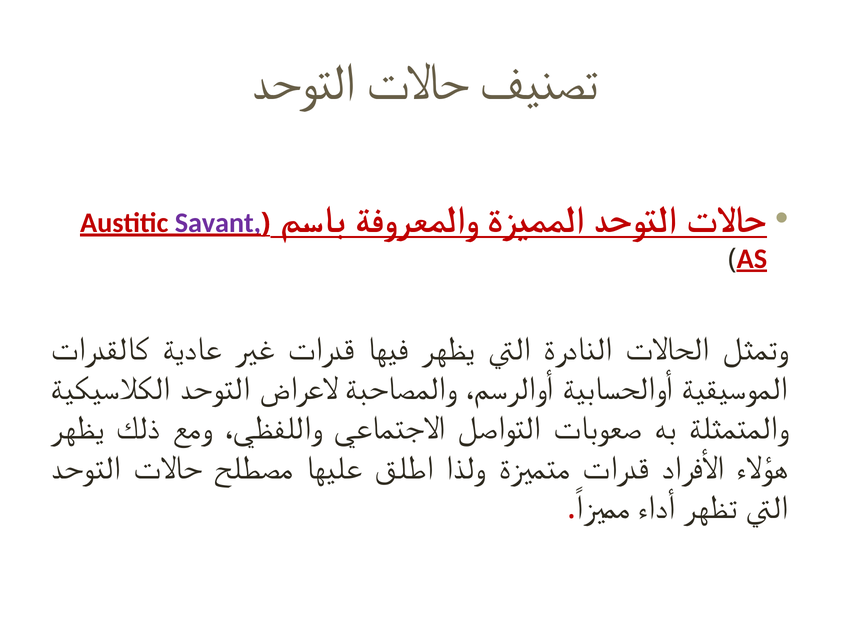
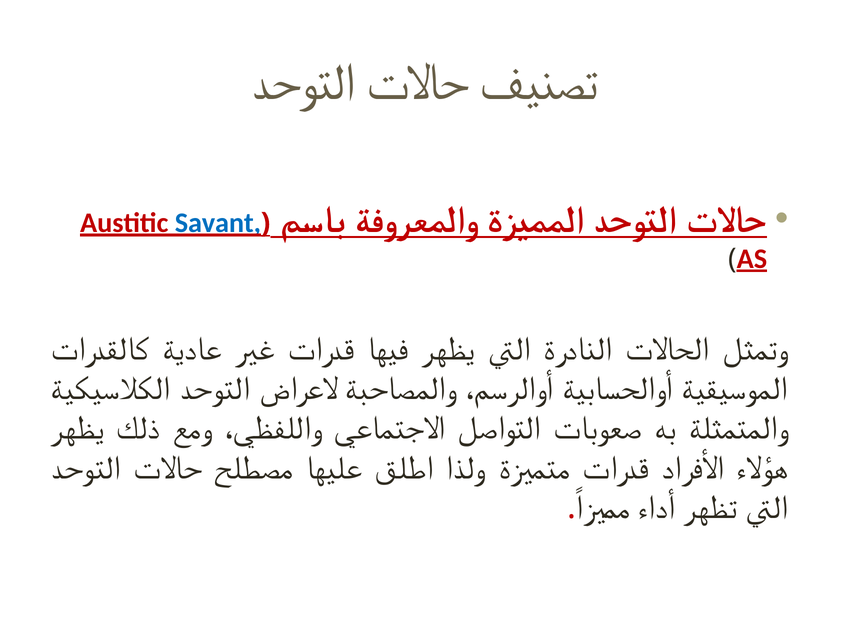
Savant colour: purple -> blue (218, 223)
